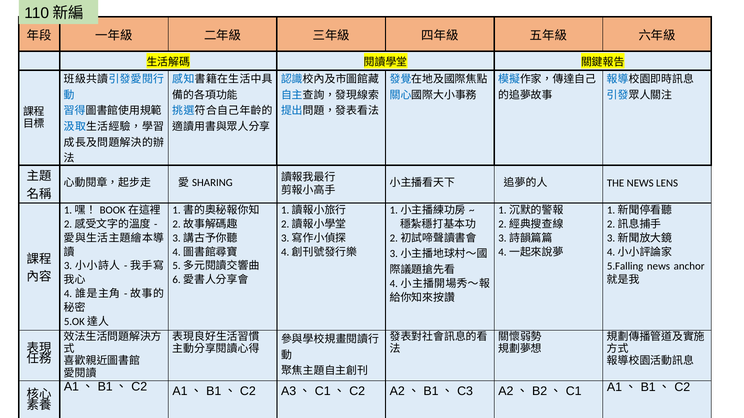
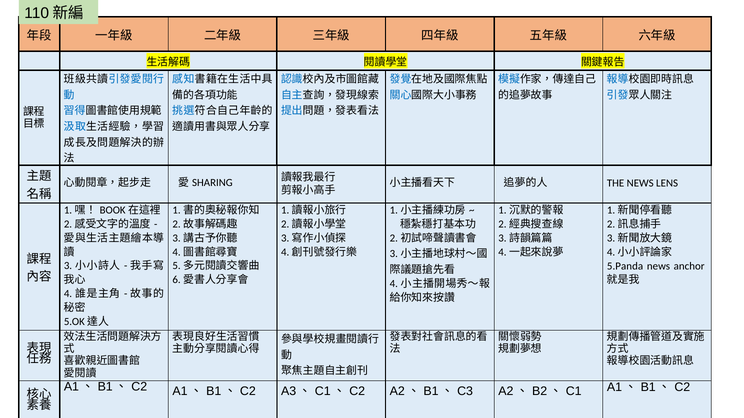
5.Falling: 5.Falling -> 5.Panda (625, 266)
